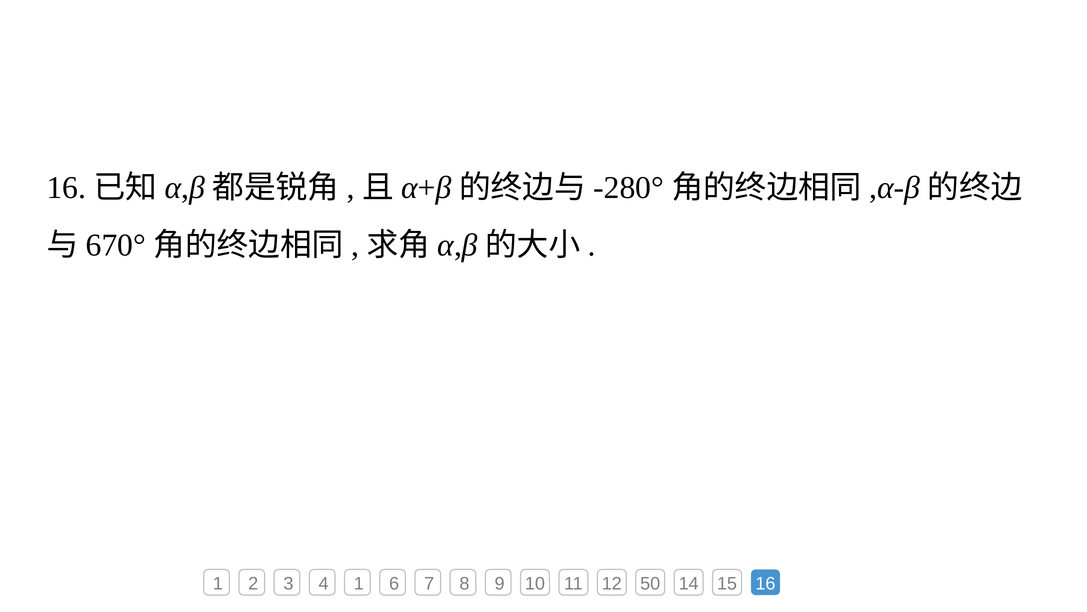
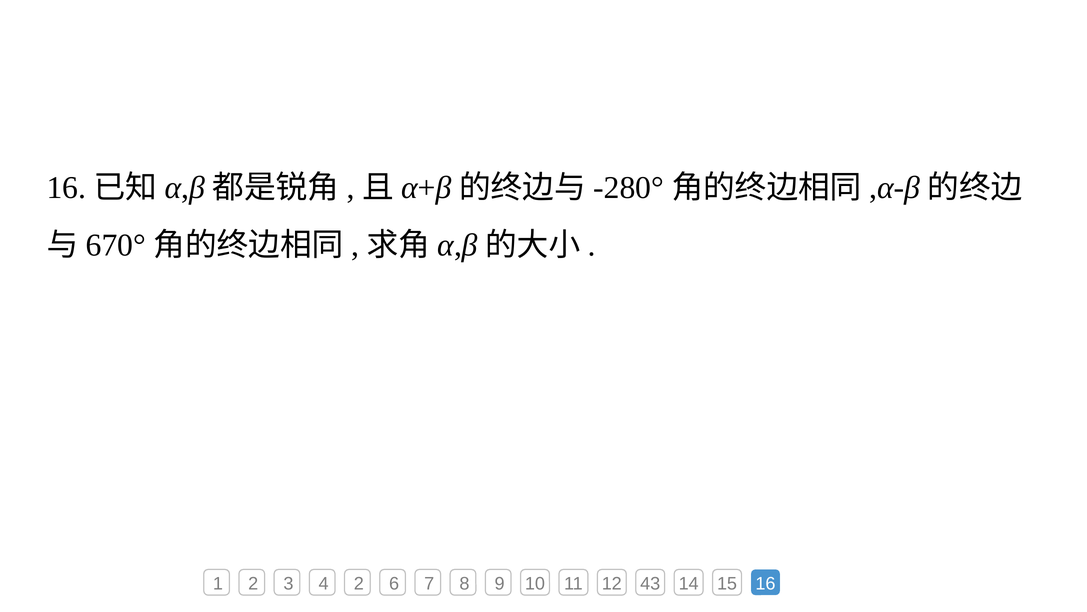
4 1: 1 -> 2 (359, 583)
50: 50 -> 43 (650, 583)
